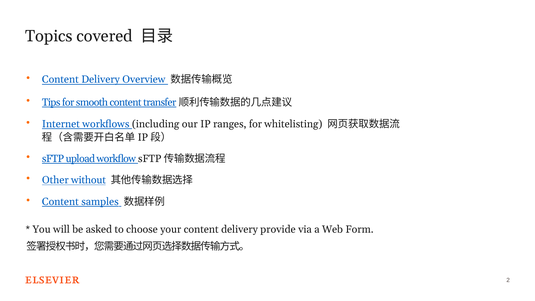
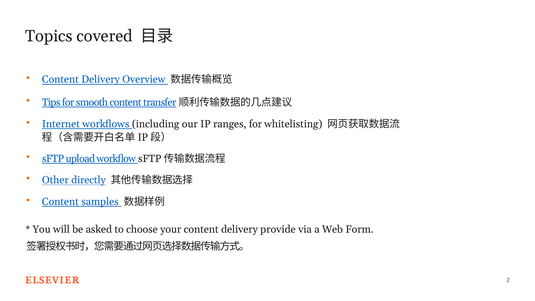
without: without -> directly (88, 180)
